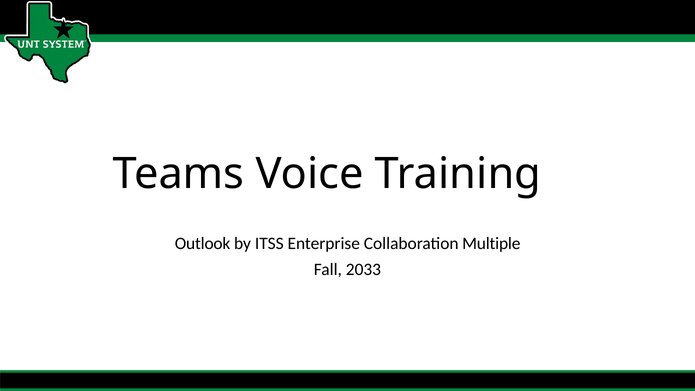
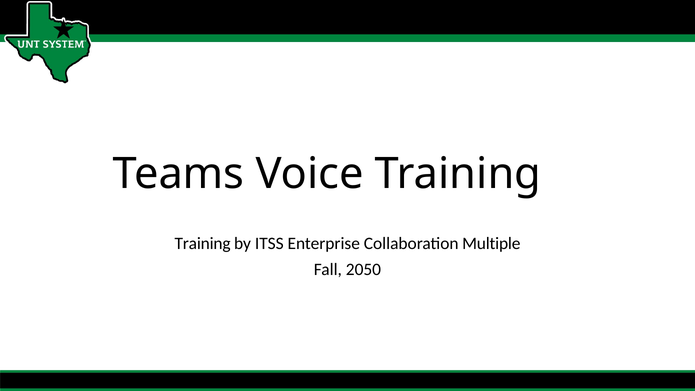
Outlook: Outlook -> Training (203, 243)
2033: 2033 -> 2050 (363, 269)
